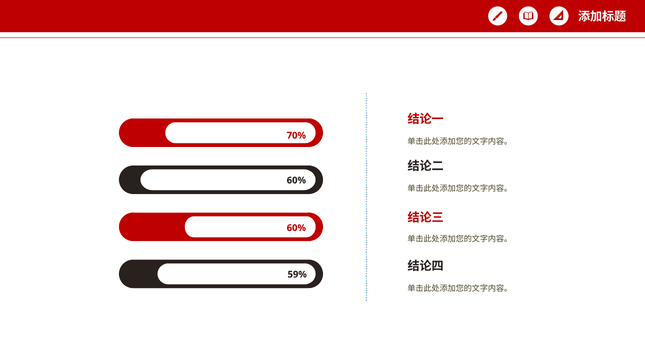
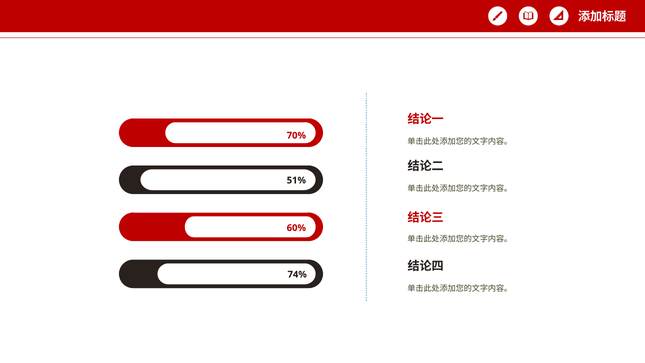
60%: 60% -> 51% (296, 180)
59%: 59% -> 74% (297, 274)
